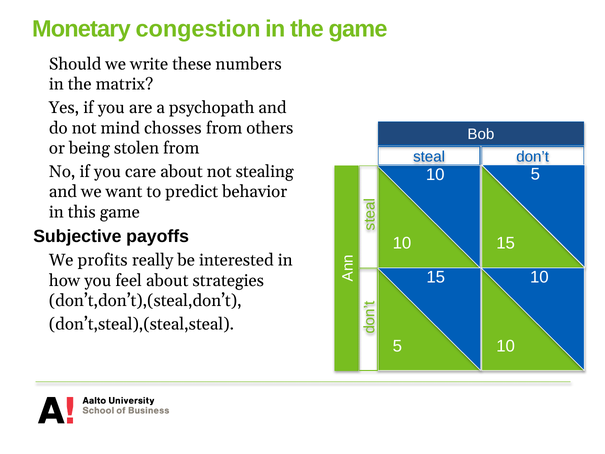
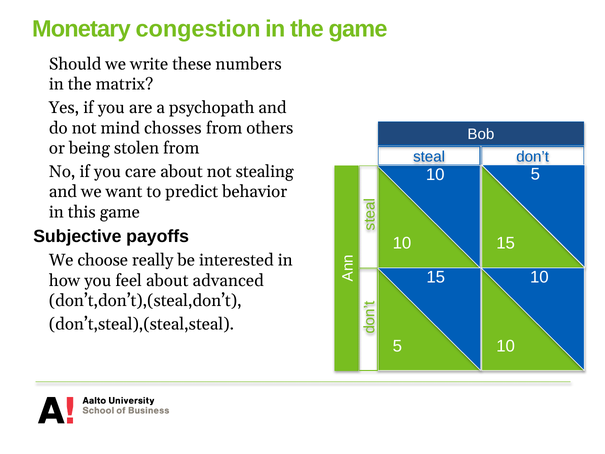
profits: profits -> choose (103, 260)
strategies: strategies -> advanced (228, 280)
